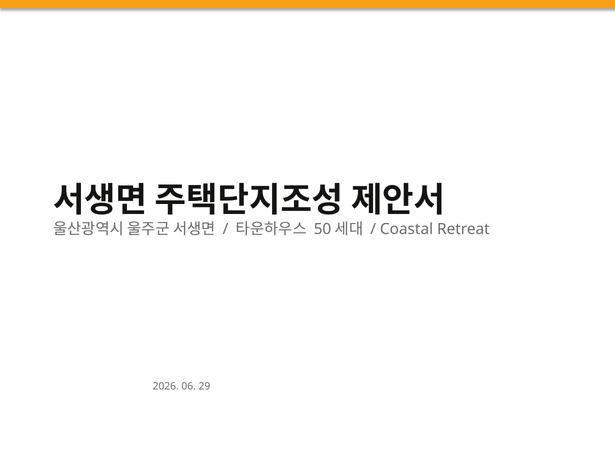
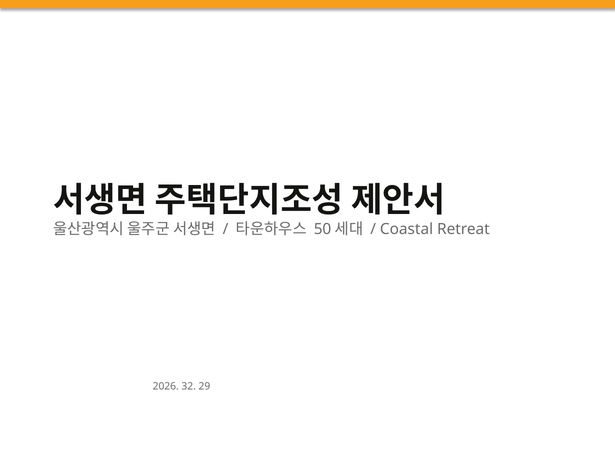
06: 06 -> 32 (189, 387)
